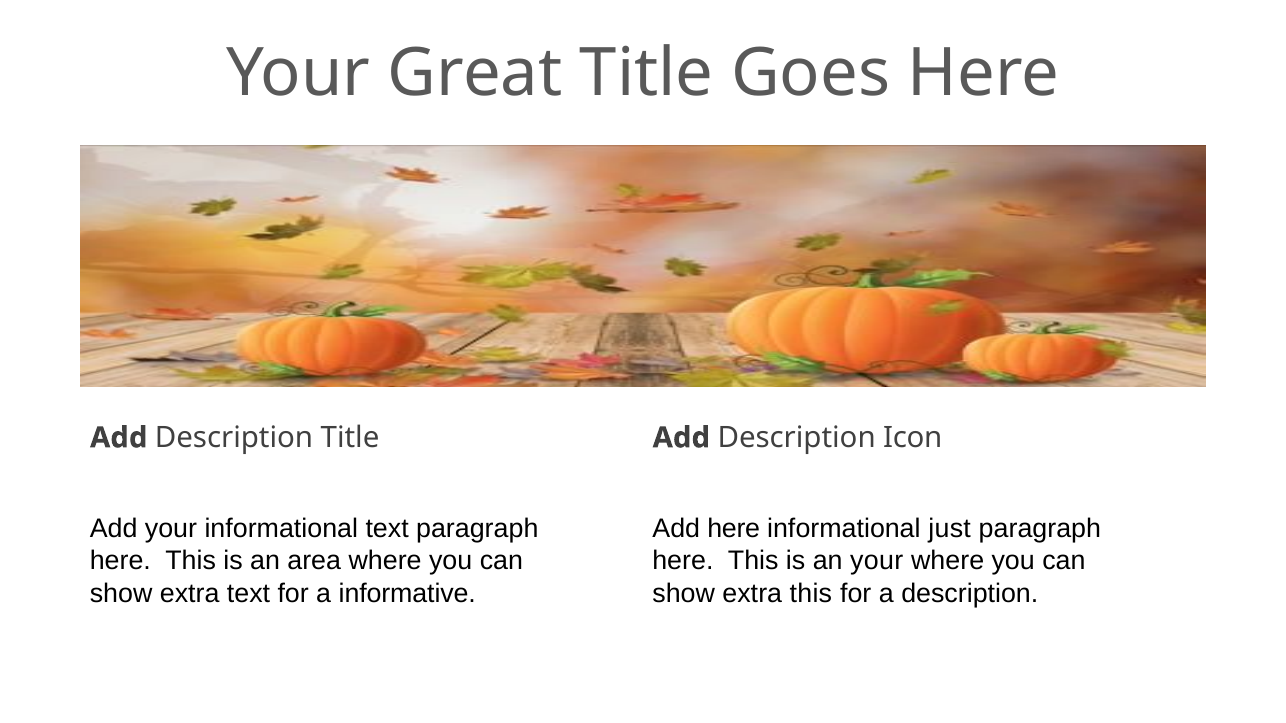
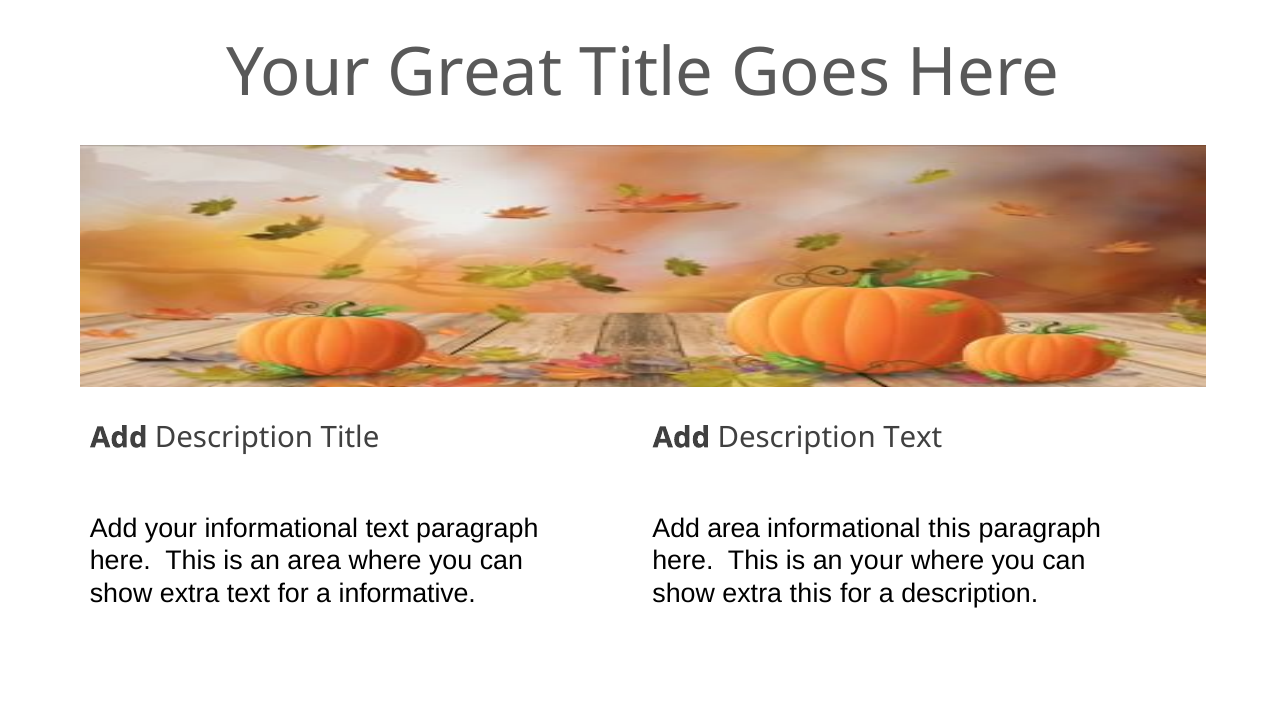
Description Icon: Icon -> Text (913, 438)
Add here: here -> area (734, 529)
informational just: just -> this (950, 529)
